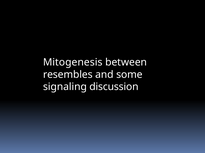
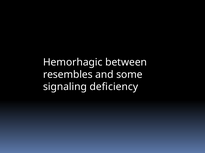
Mitogenesis: Mitogenesis -> Hemorhagic (73, 63)
discussion: discussion -> deficiency (114, 87)
